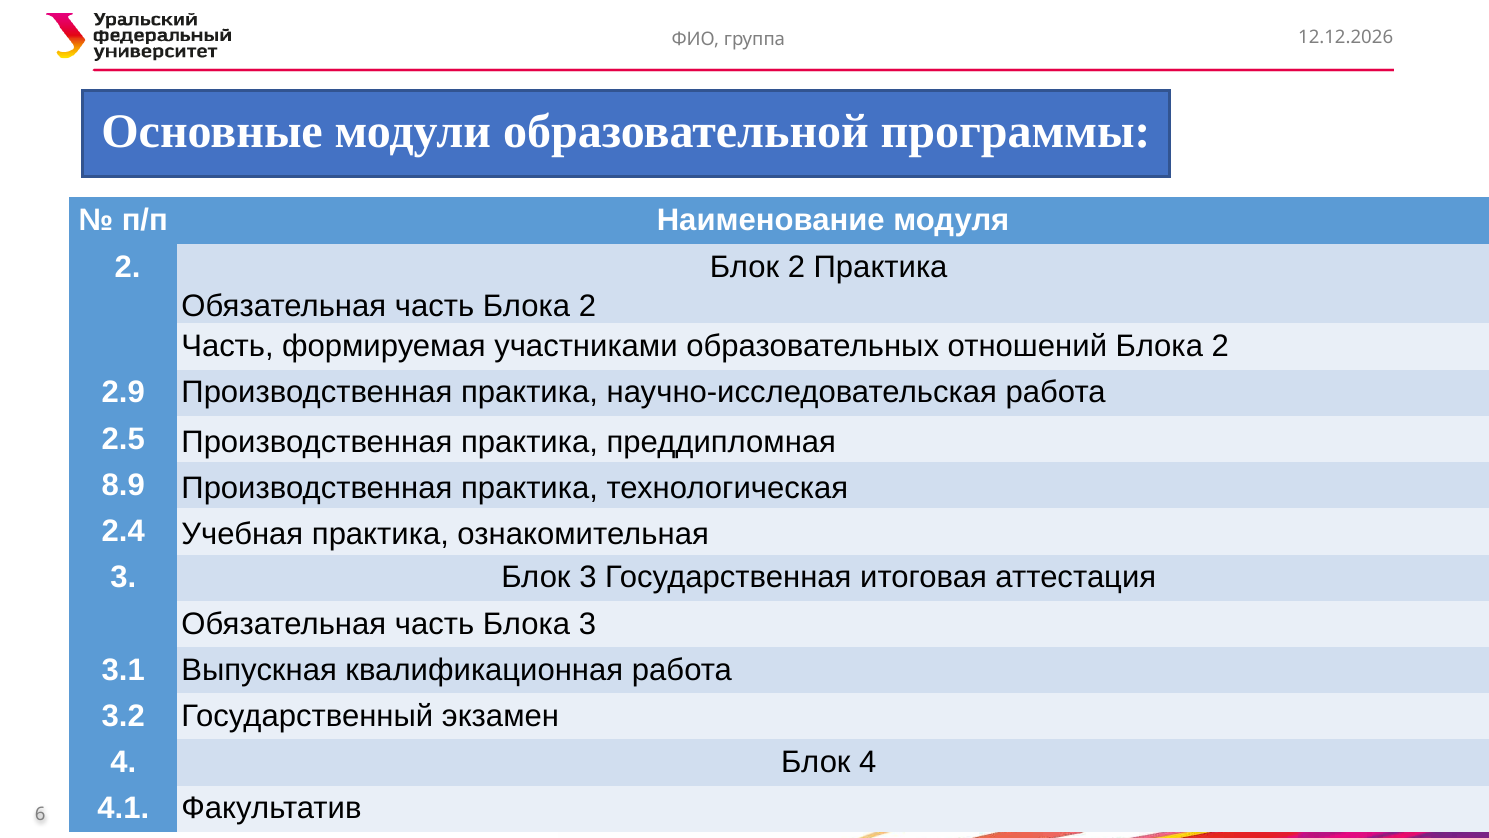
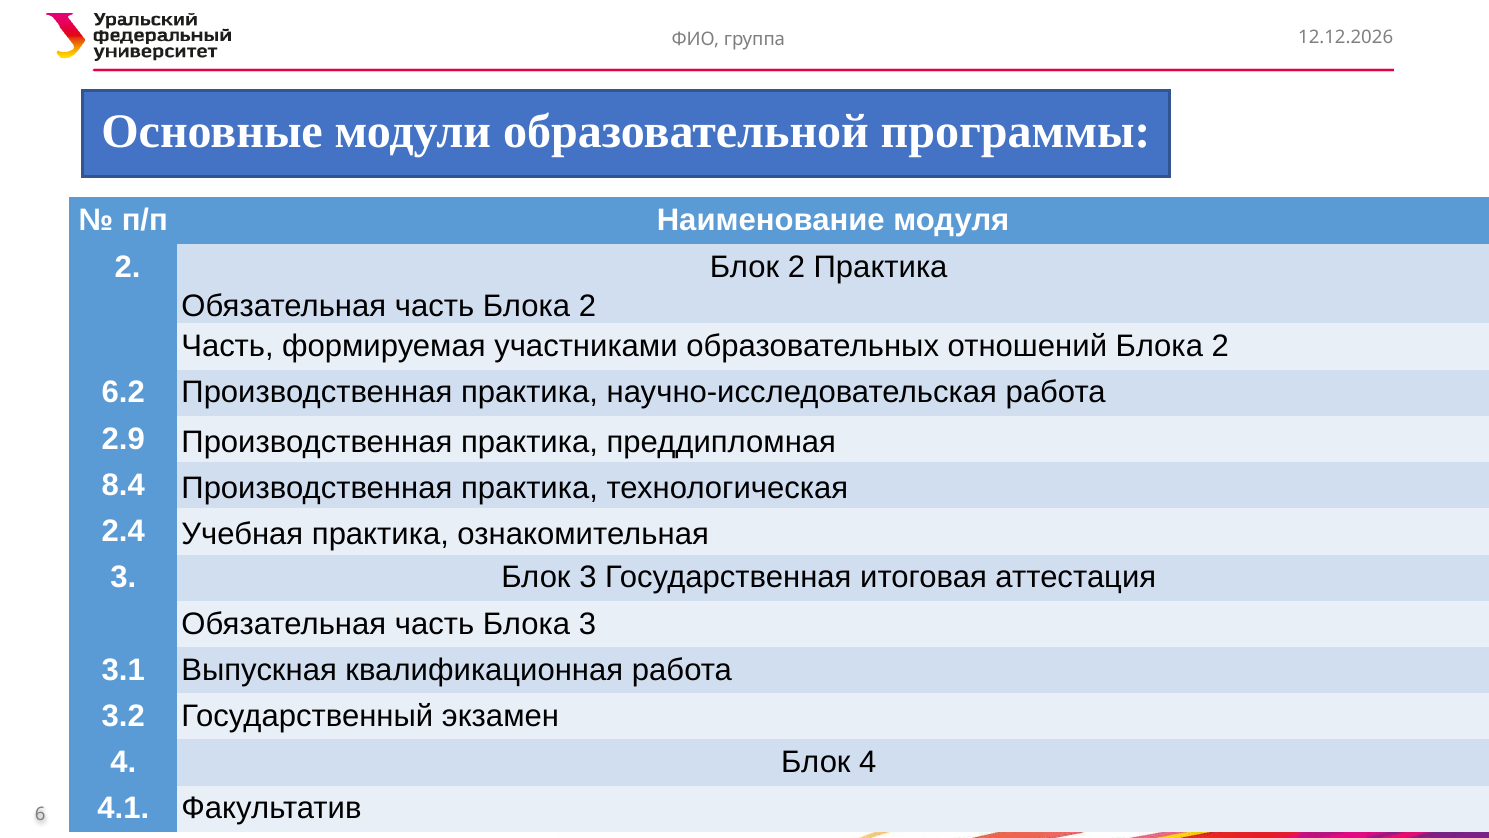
2.9: 2.9 -> 6.2 (123, 392)
2.5: 2.5 -> 2.9 (123, 439)
8.9: 8.9 -> 8.4 (123, 485)
